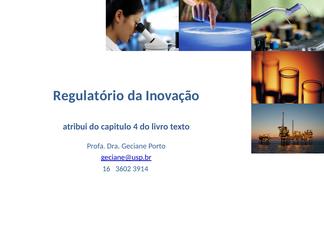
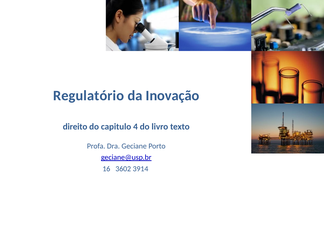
atribui: atribui -> direito (75, 127)
